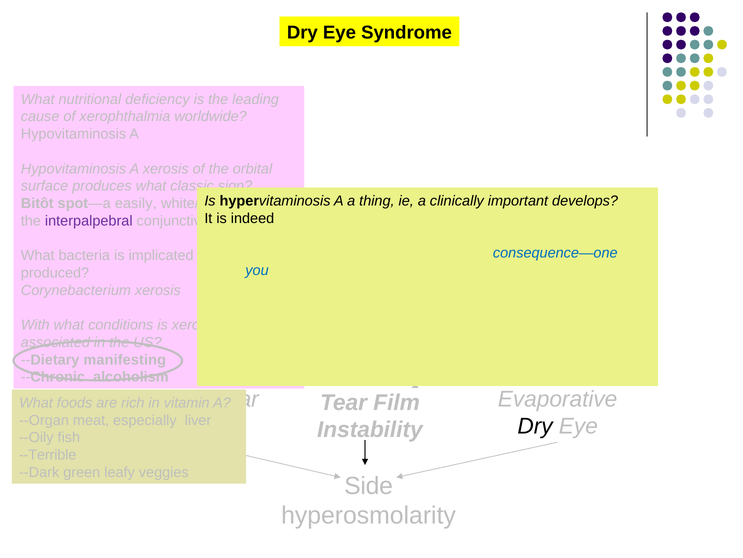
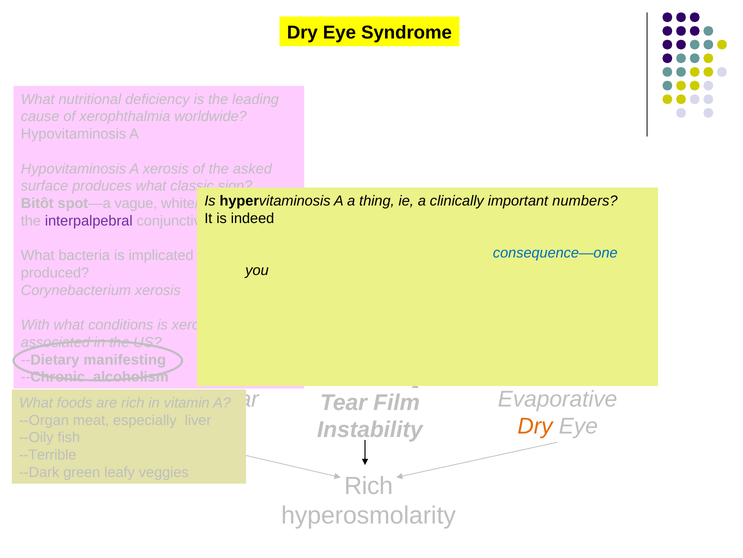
orbital: orbital -> asked (252, 169)
develops: develops -> numbers (585, 201)
easily: easily -> vague (136, 203)
you colour: blue -> black (257, 270)
Dry colour: black -> orange (535, 426)
Side: Side -> Rich (369, 485)
